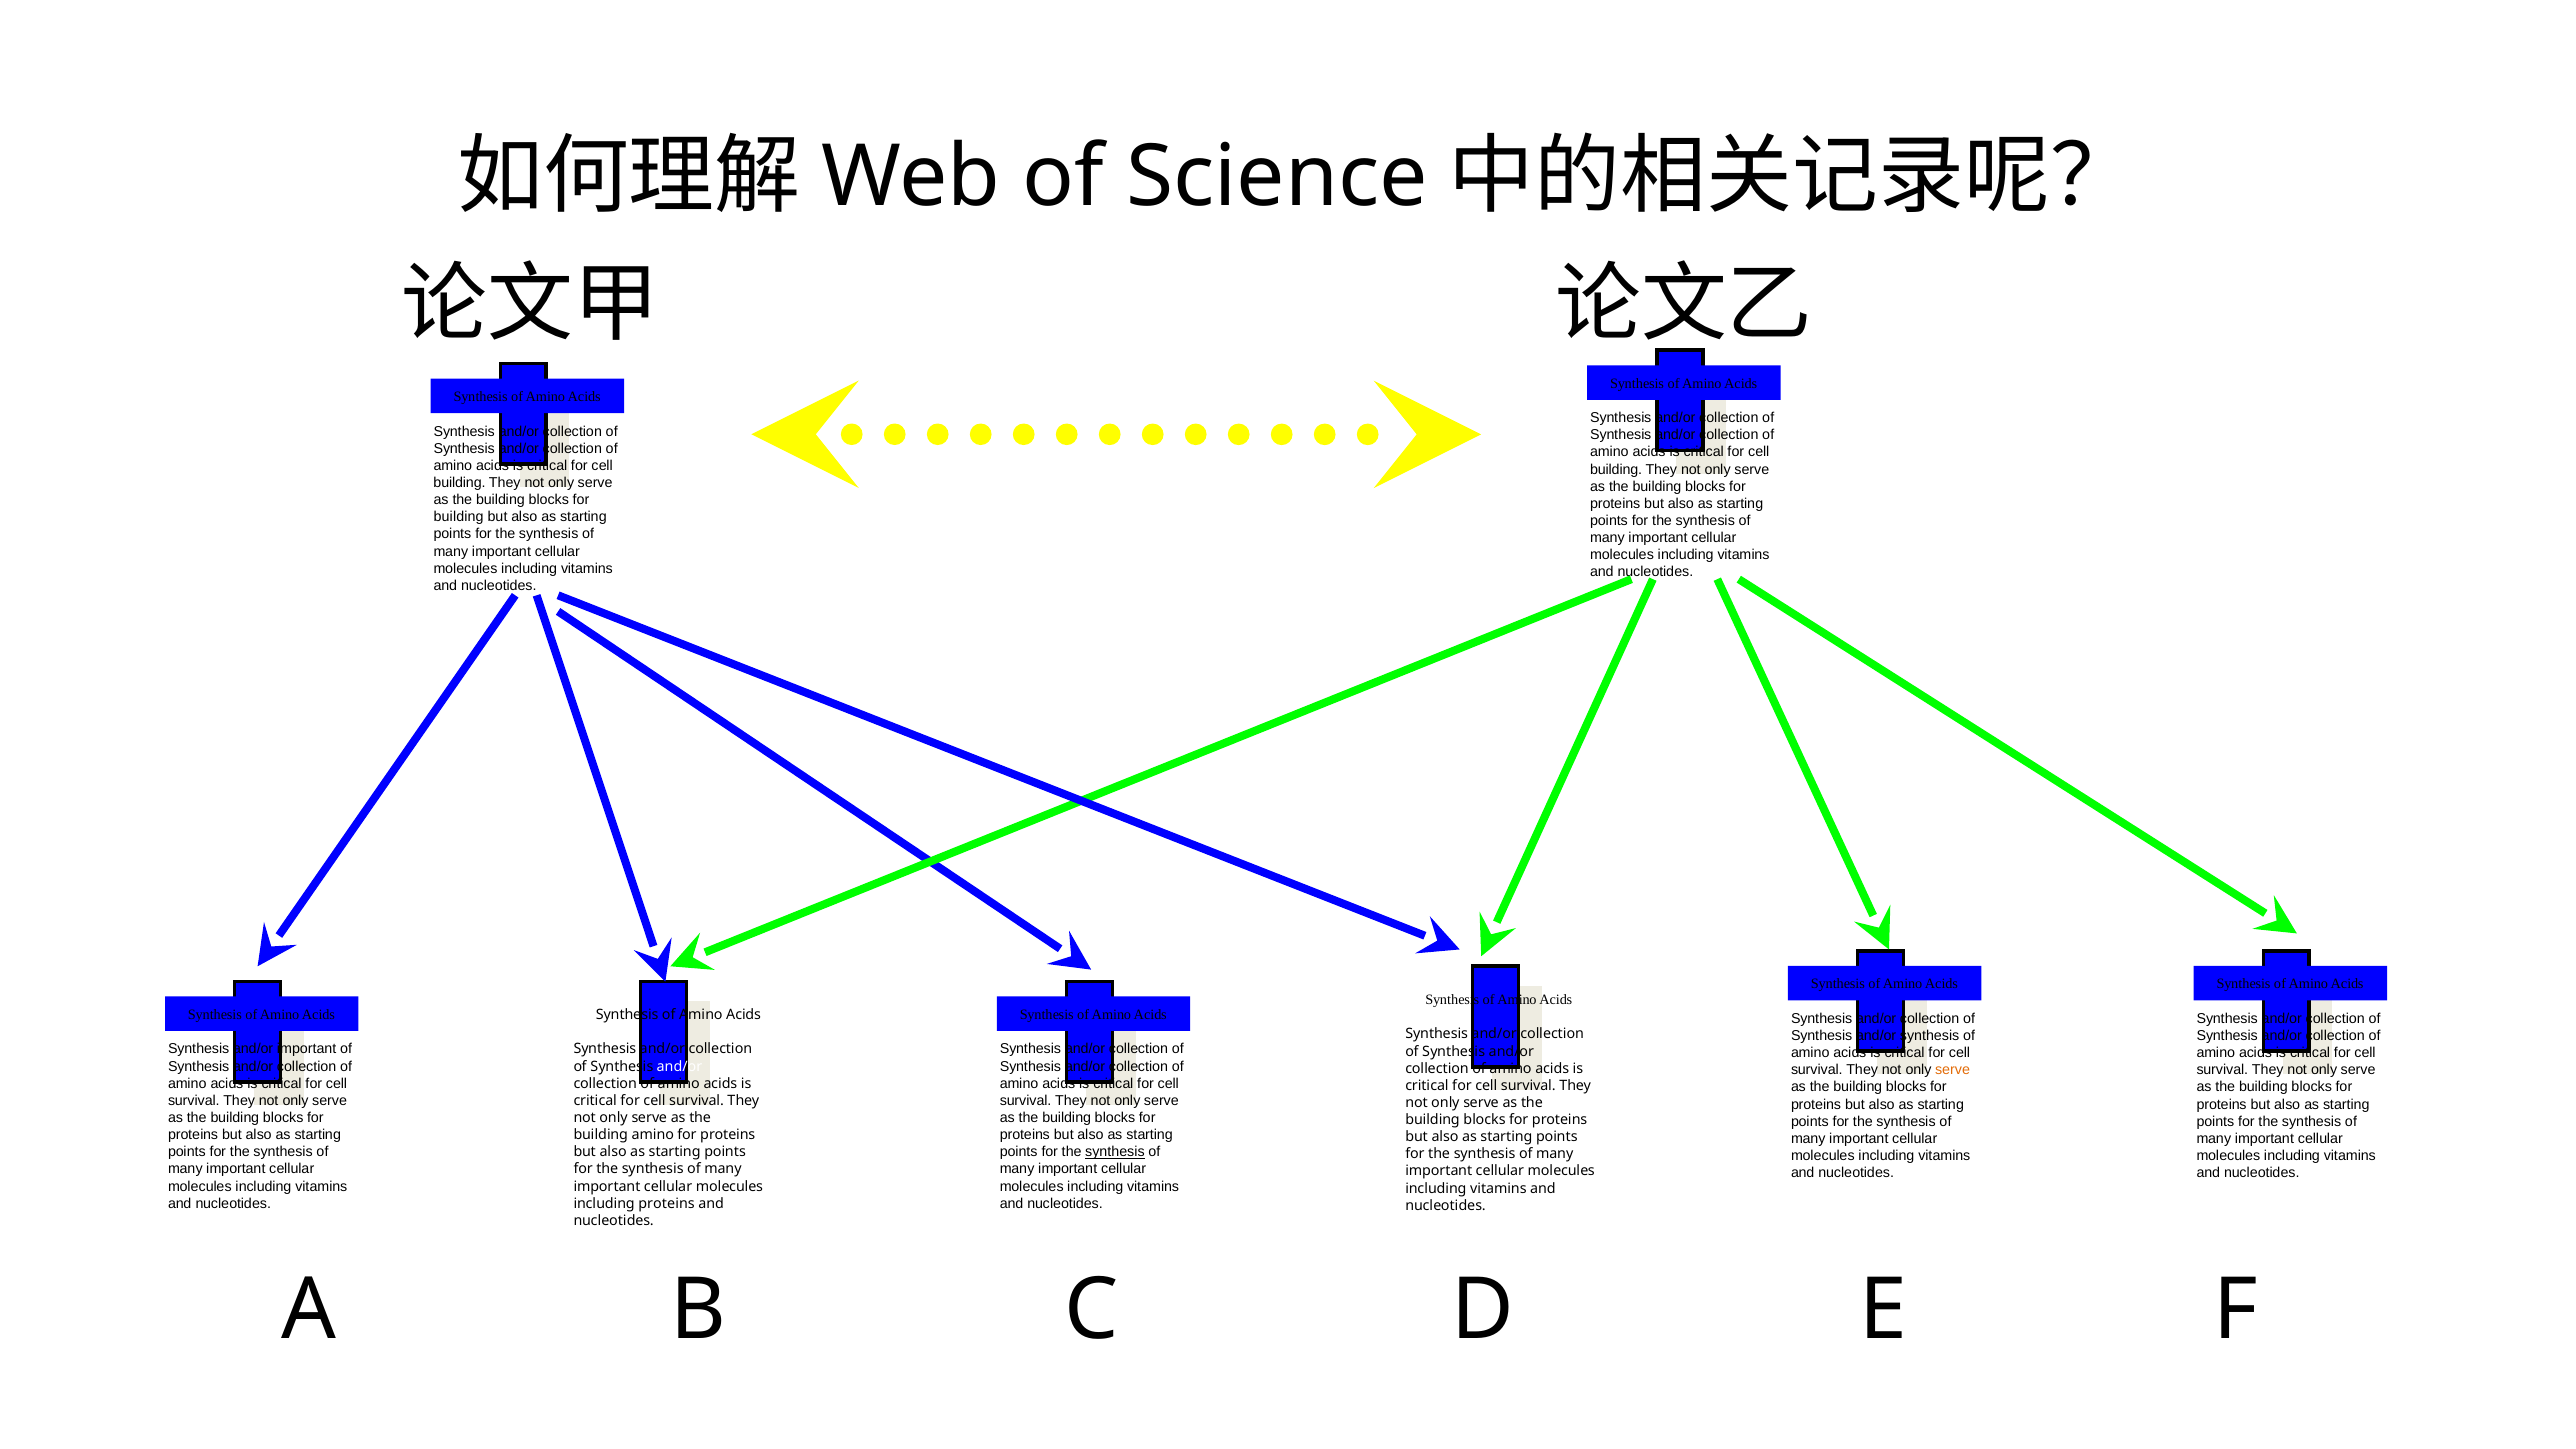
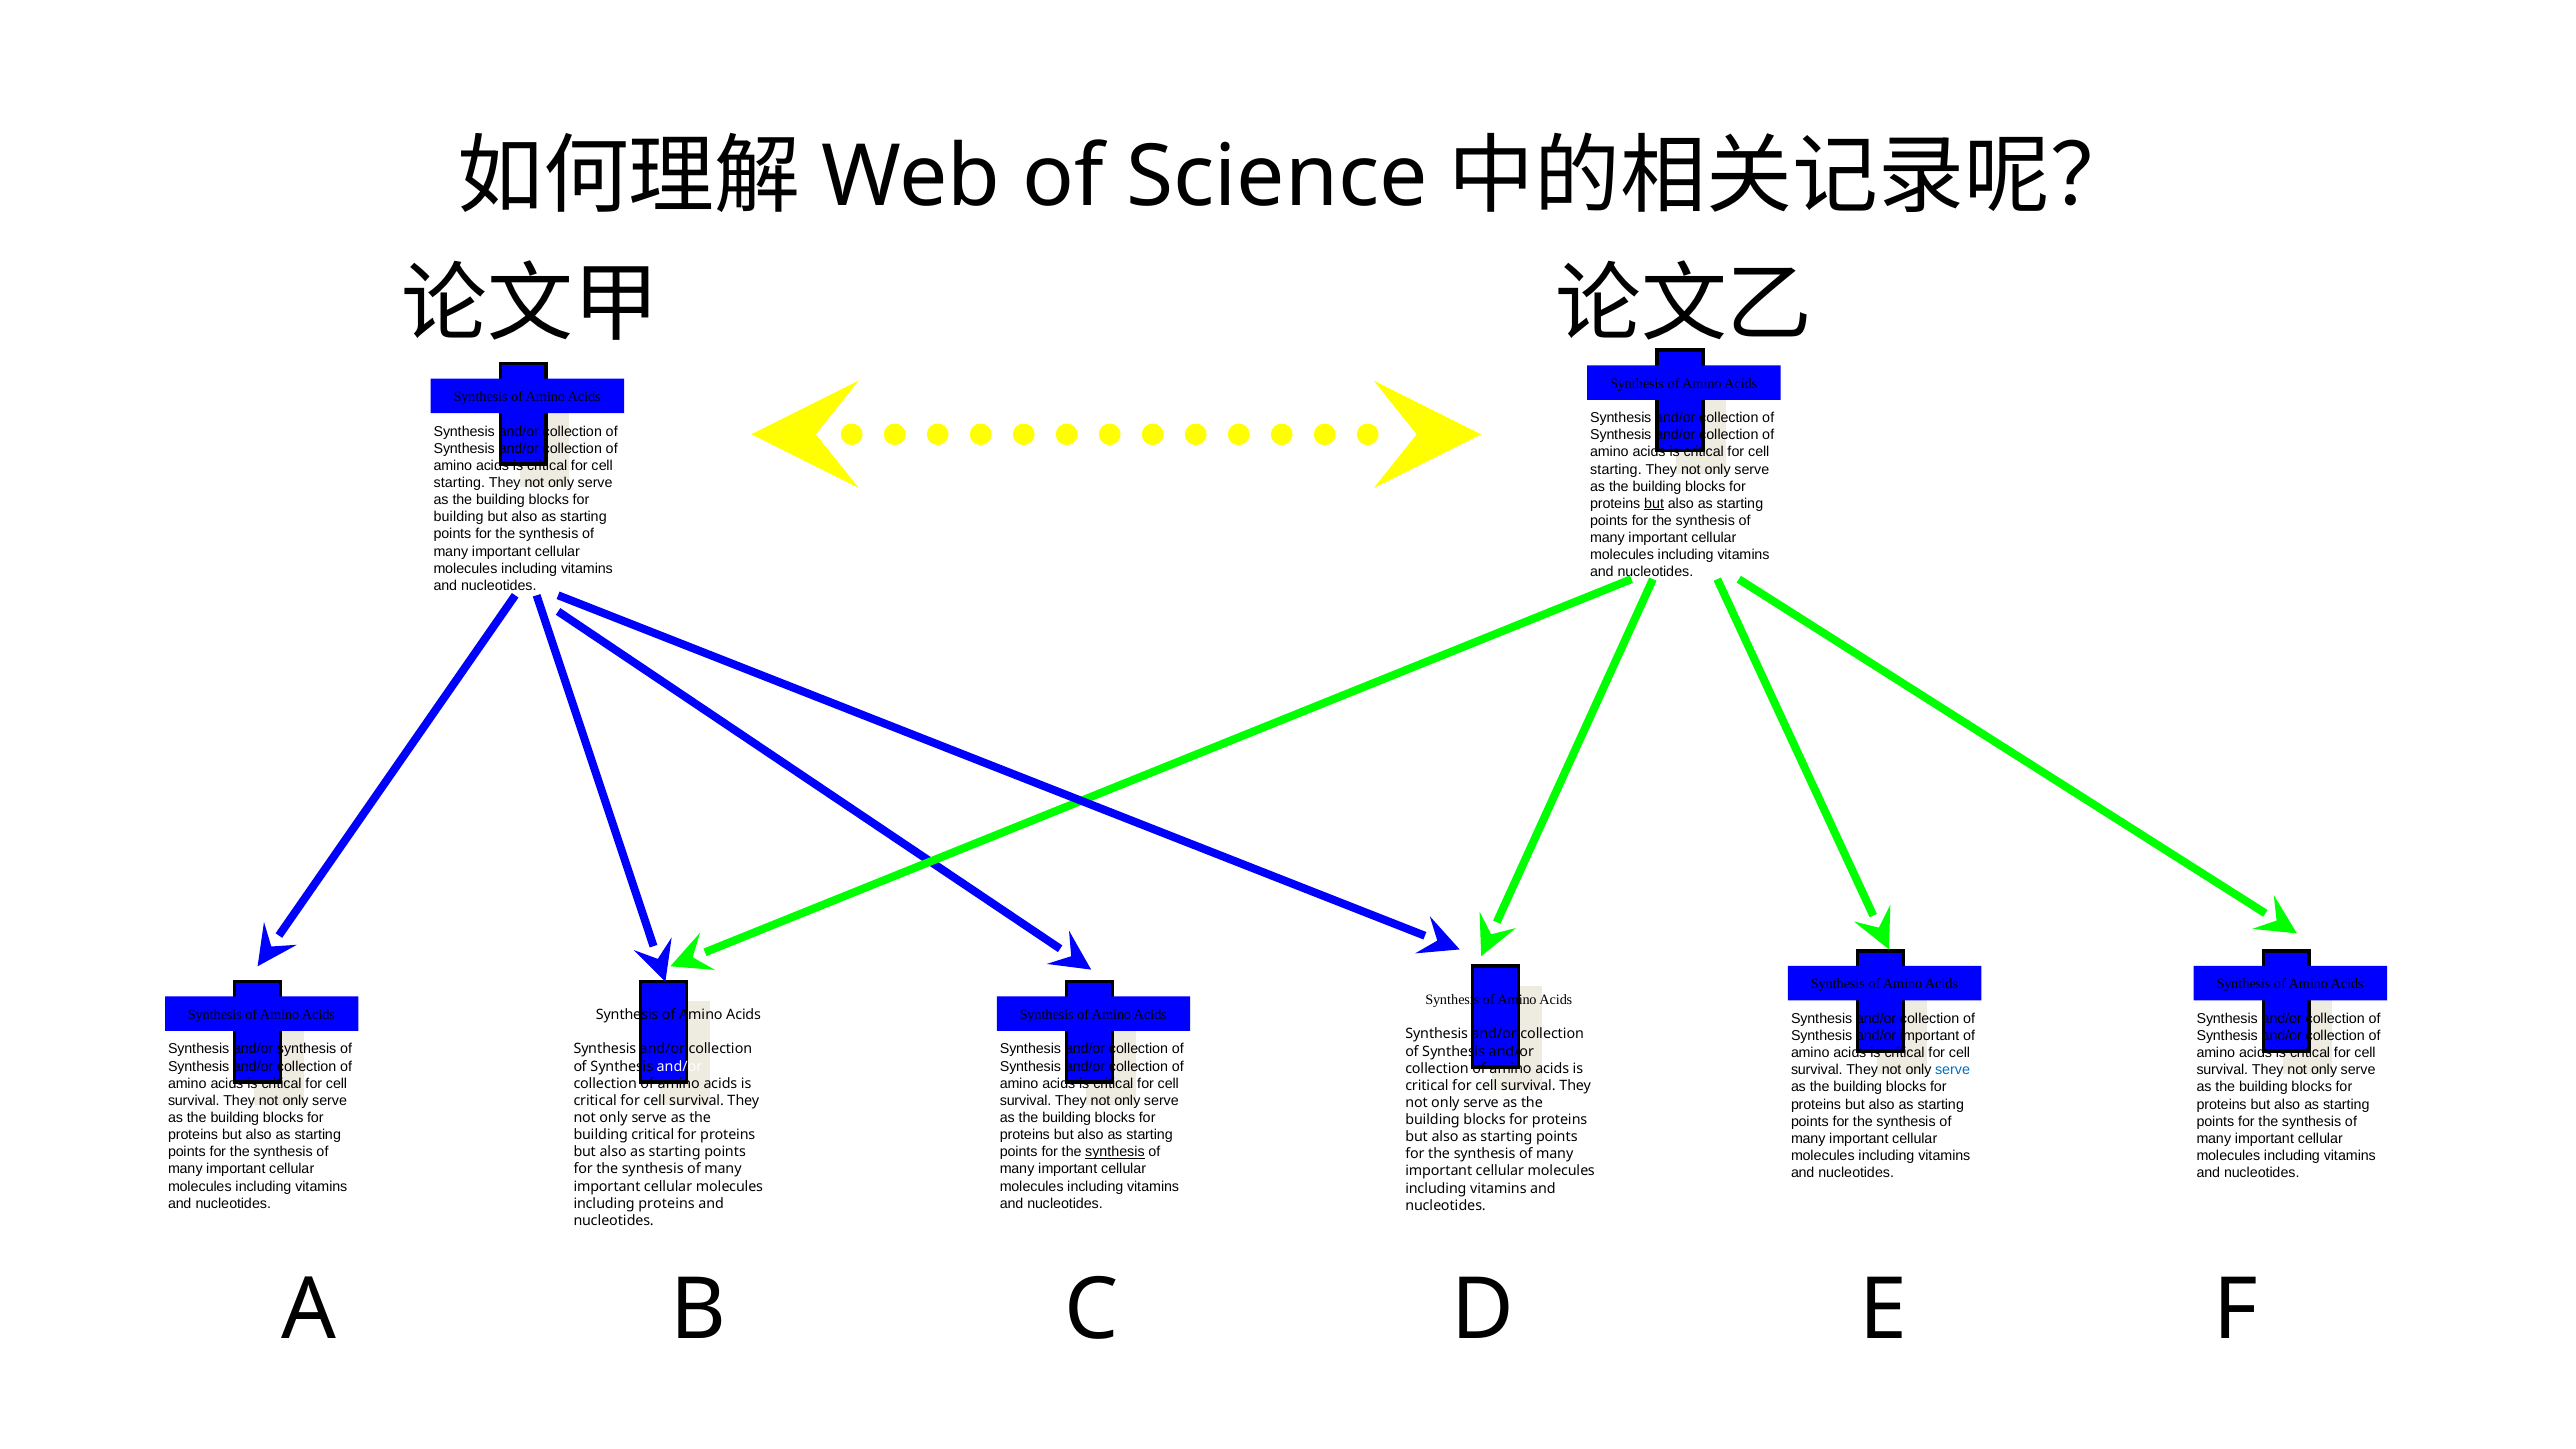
building: building -> starting (1616, 469)
building: building -> starting (459, 483)
but underline: none -> present (1654, 504)
and/or synthesis: synthesis -> important (1930, 1036)
and/or important: important -> synthesis (307, 1049)
serve colour: orange -> blue (1953, 1070)
building amino: amino -> critical (653, 1135)
